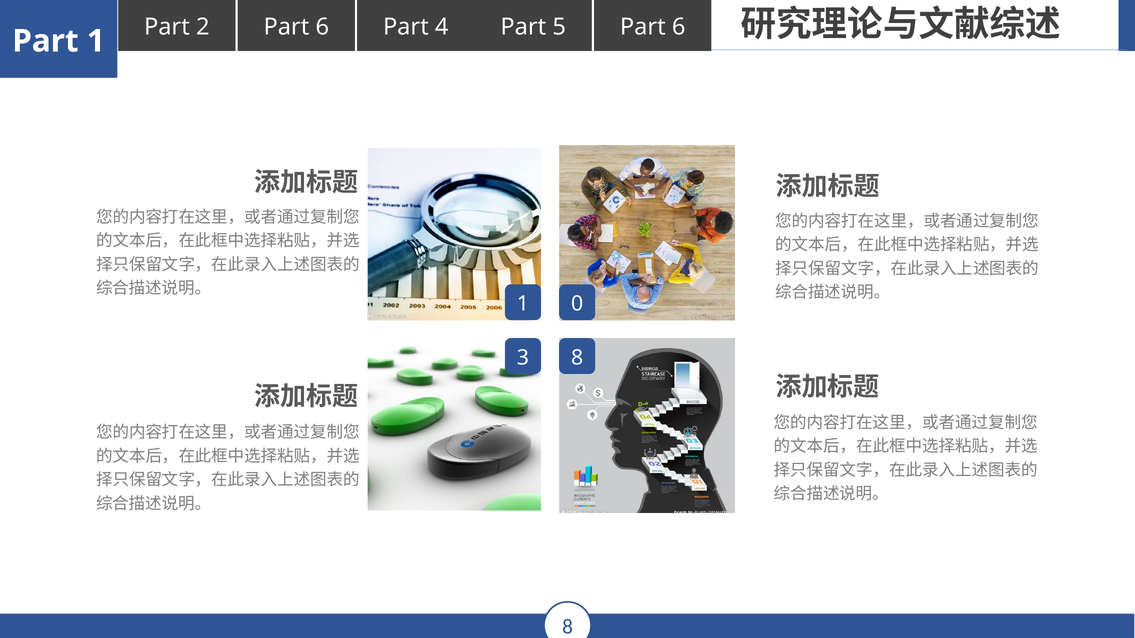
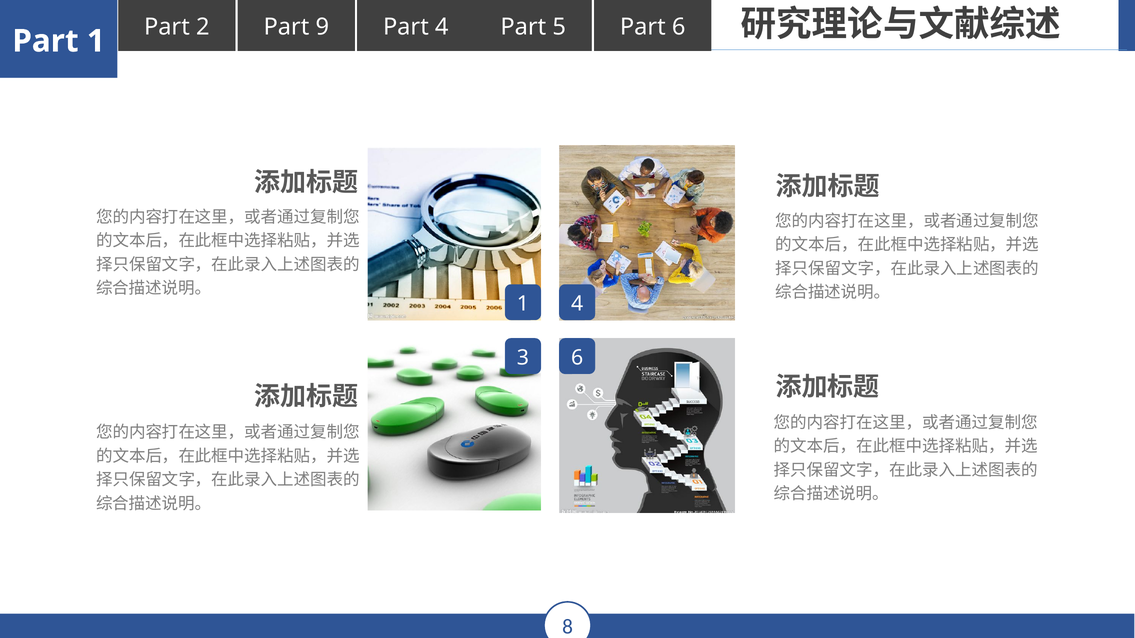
6: 6 -> 9 (322, 27)
1 0: 0 -> 4 (577, 304)
3 8: 8 -> 6 (577, 358)
